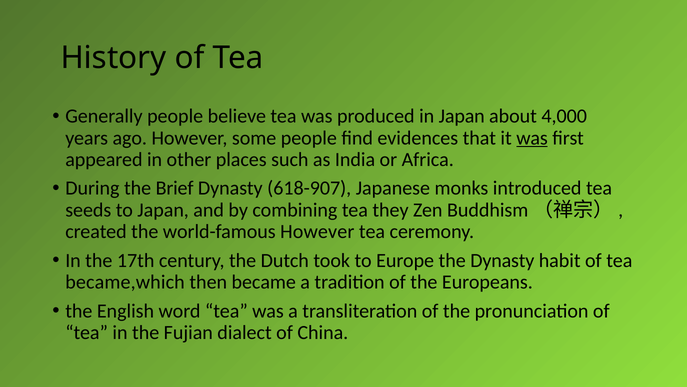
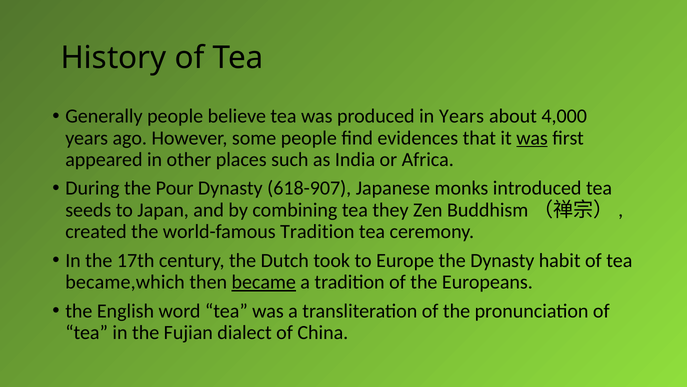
in Japan: Japan -> Years (462, 116)
Brief: Brief -> Pour (175, 188)
world-famous However: However -> Tradition (317, 231)
became underline: none -> present (264, 282)
